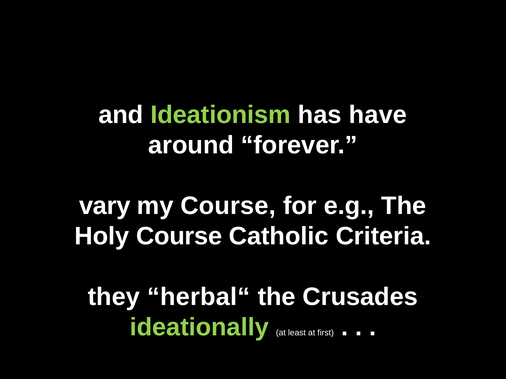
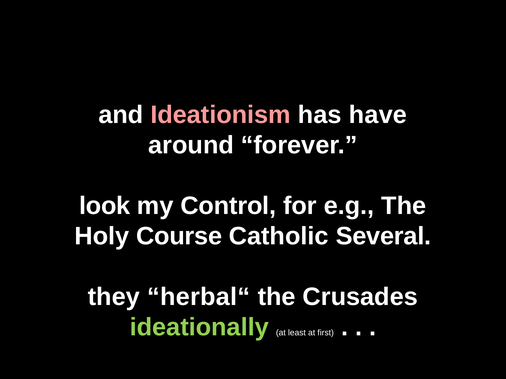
Ideationism colour: light green -> pink (221, 115)
vary: vary -> look (105, 206)
my Course: Course -> Control (228, 206)
Criteria: Criteria -> Several (384, 236)
